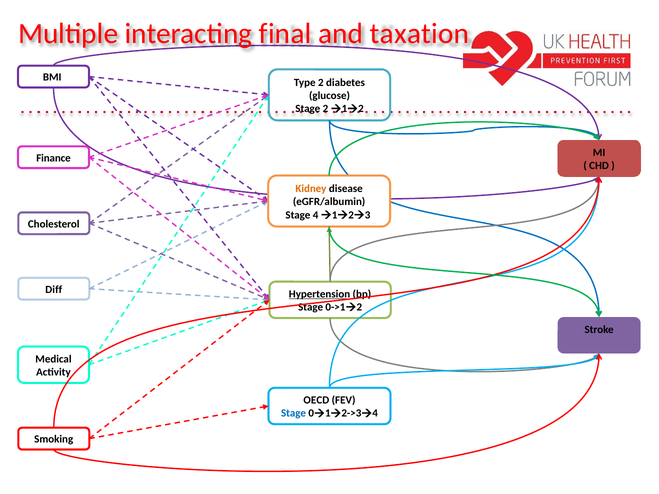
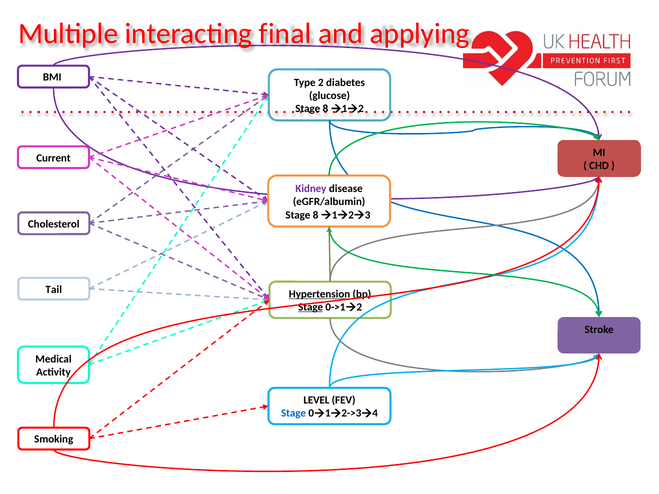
taxation: taxation -> applying (420, 34)
2: 2 -> 8 (325, 109)
Finance: Finance -> Current (53, 158)
Kidney colour: orange -> purple (311, 189)
4: 4 -> 8 (316, 215)
Diff: Diff -> Tail (54, 290)
Stage underline: none -> present (311, 307)
OECD: OECD -> LEVEL (316, 400)
